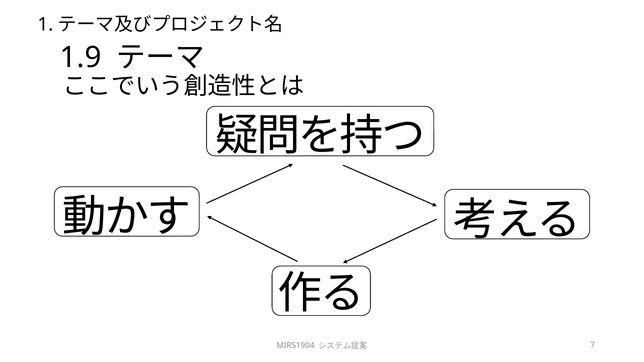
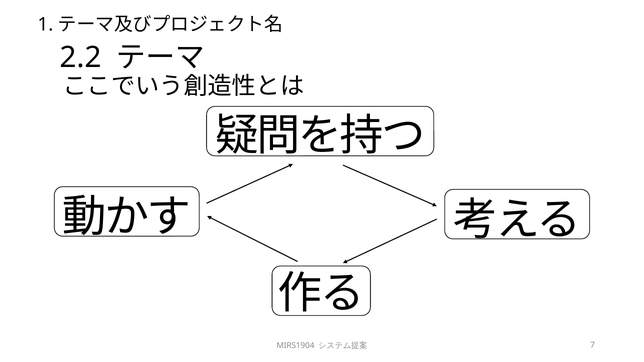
1.9: 1.9 -> 2.2 (81, 58)
